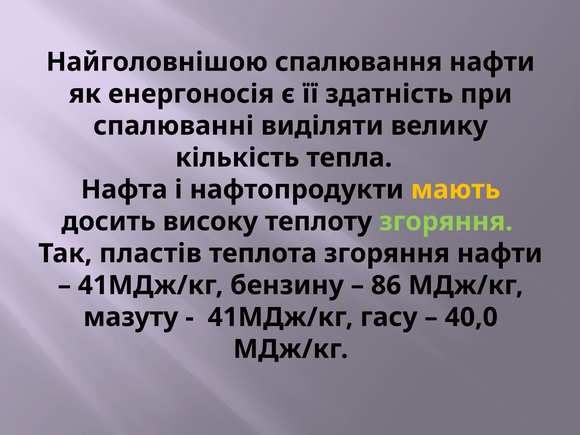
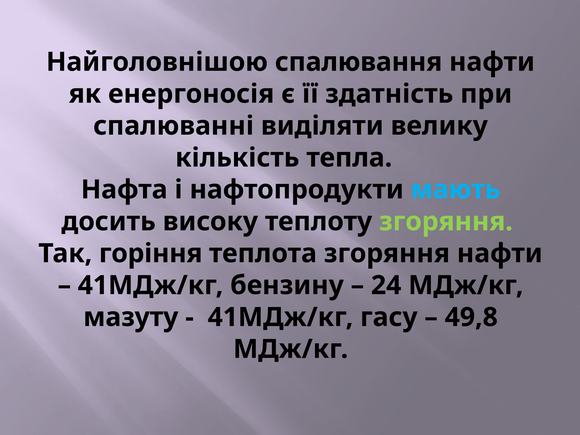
мають colour: yellow -> light blue (456, 190)
пластів: пластів -> горіння (151, 253)
86: 86 -> 24 (386, 285)
40,0: 40,0 -> 49,8 (471, 317)
